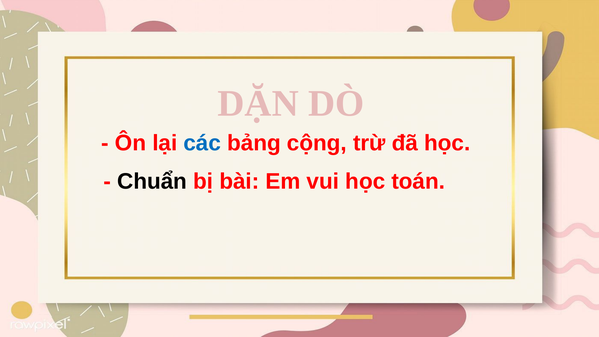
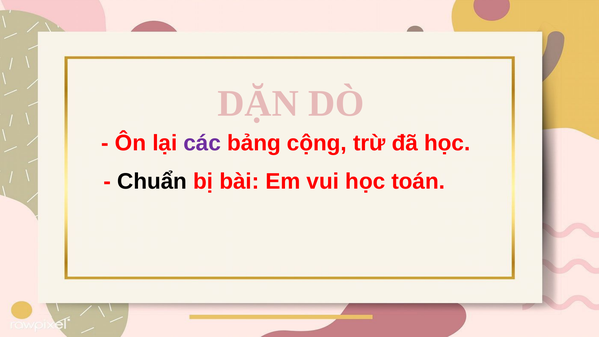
các colour: blue -> purple (202, 143)
